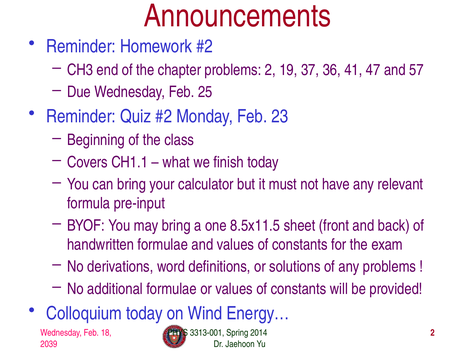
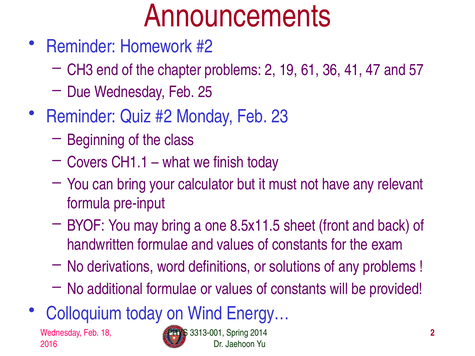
37: 37 -> 61 (310, 70)
2039: 2039 -> 2016 (49, 344)
